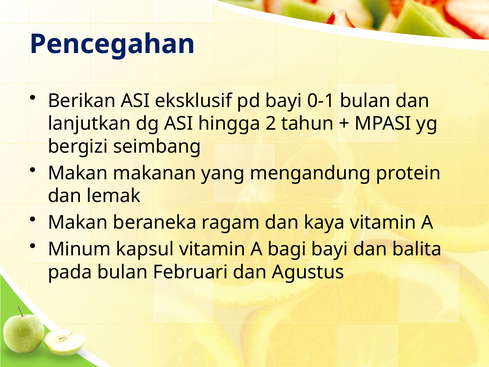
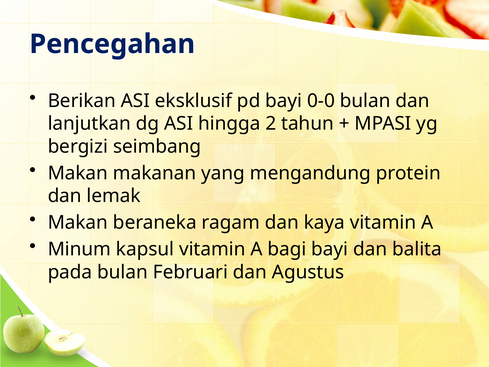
0-1: 0-1 -> 0-0 (321, 101)
